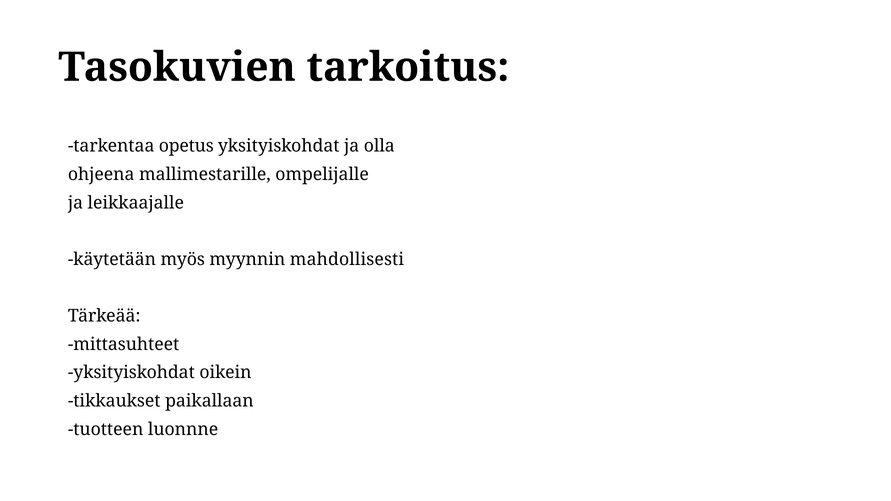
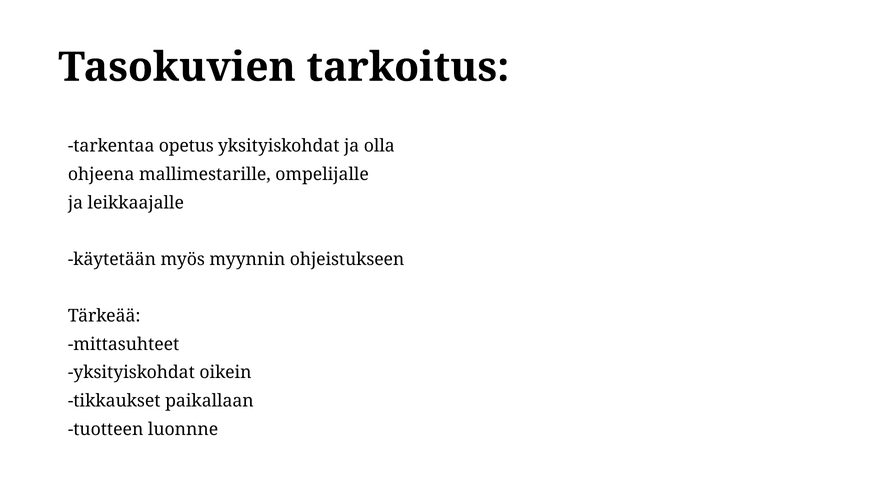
mahdollisesti: mahdollisesti -> ohjeistukseen (347, 259)
